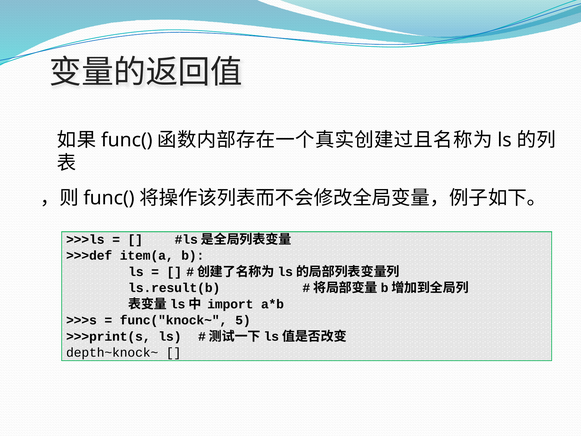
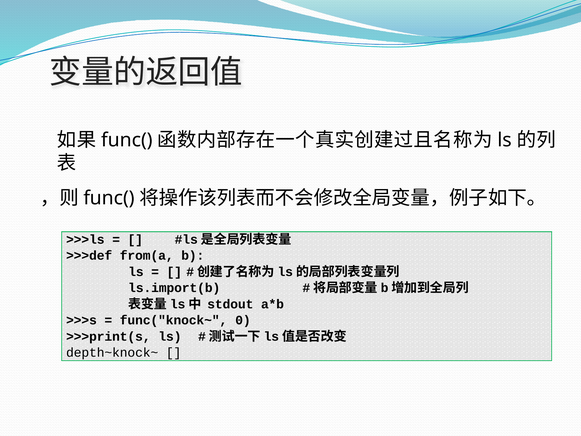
item(a: item(a -> from(a (147, 256)
ls.result(b: ls.result(b -> ls.import(b (174, 288)
import: import -> stdout (230, 304)
5: 5 -> 0 (243, 320)
